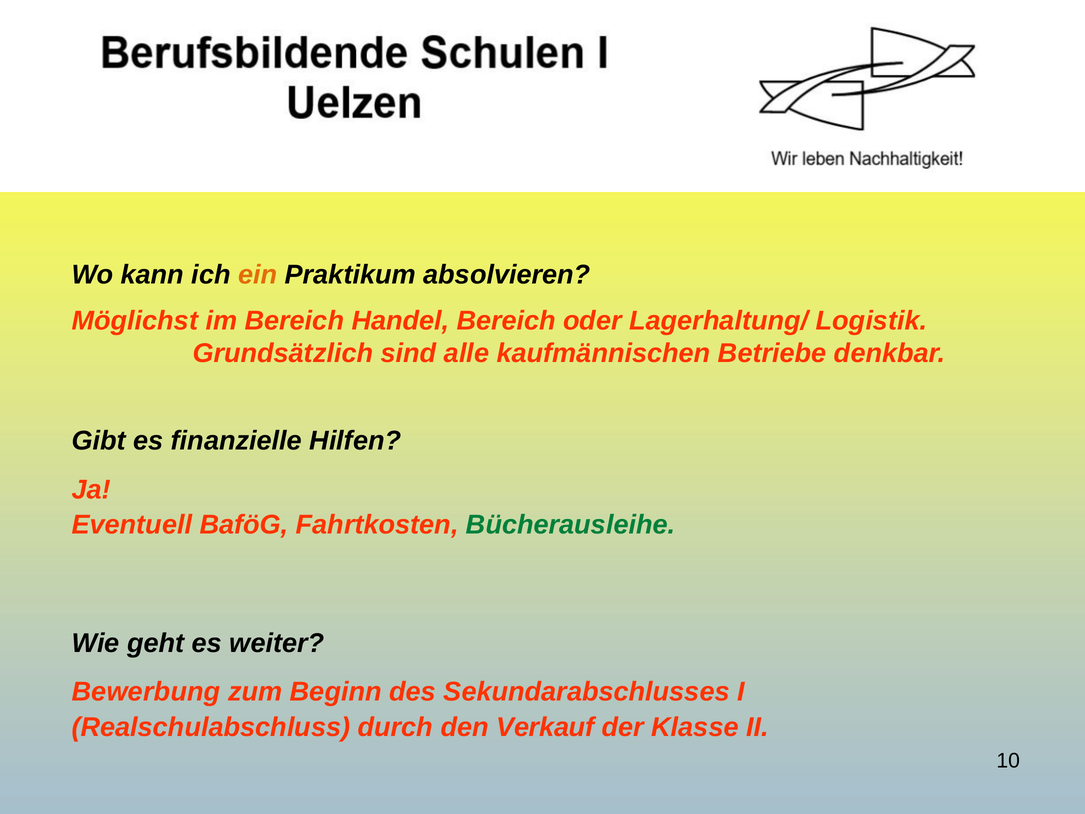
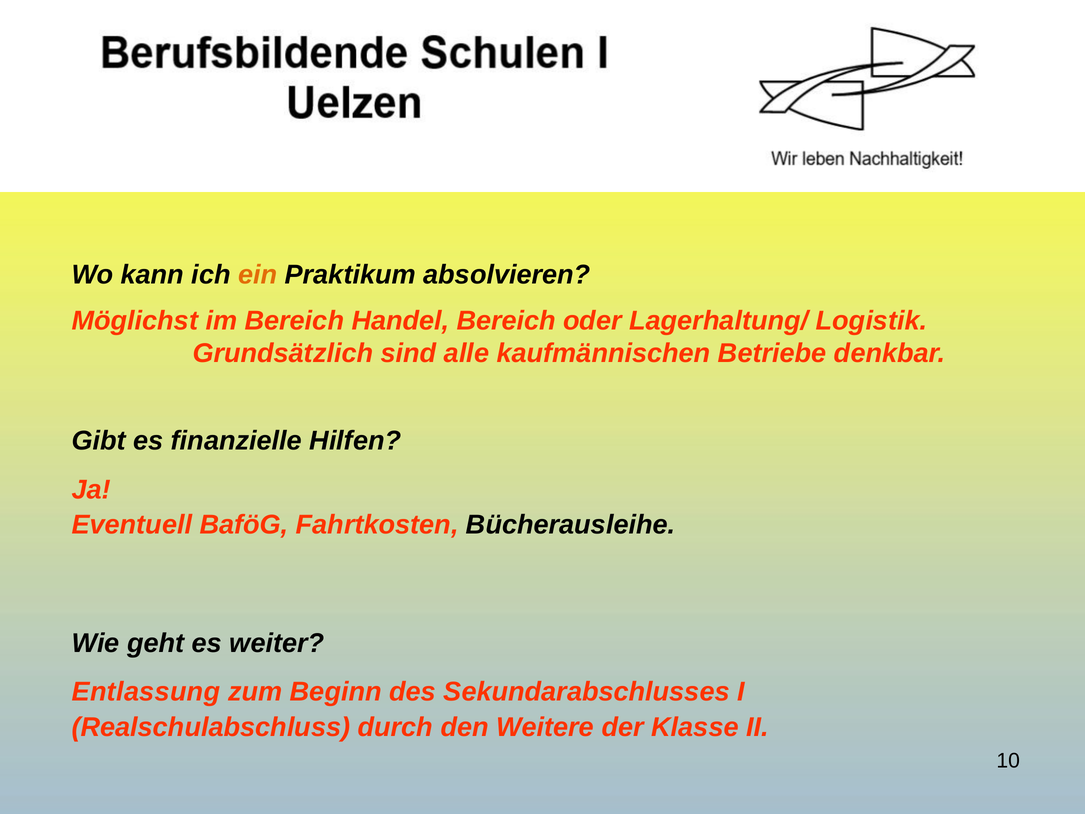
Bücherausleihe colour: green -> black (571, 525)
Bewerbung: Bewerbung -> Entlassung (146, 692)
Verkauf: Verkauf -> Weitere (545, 727)
